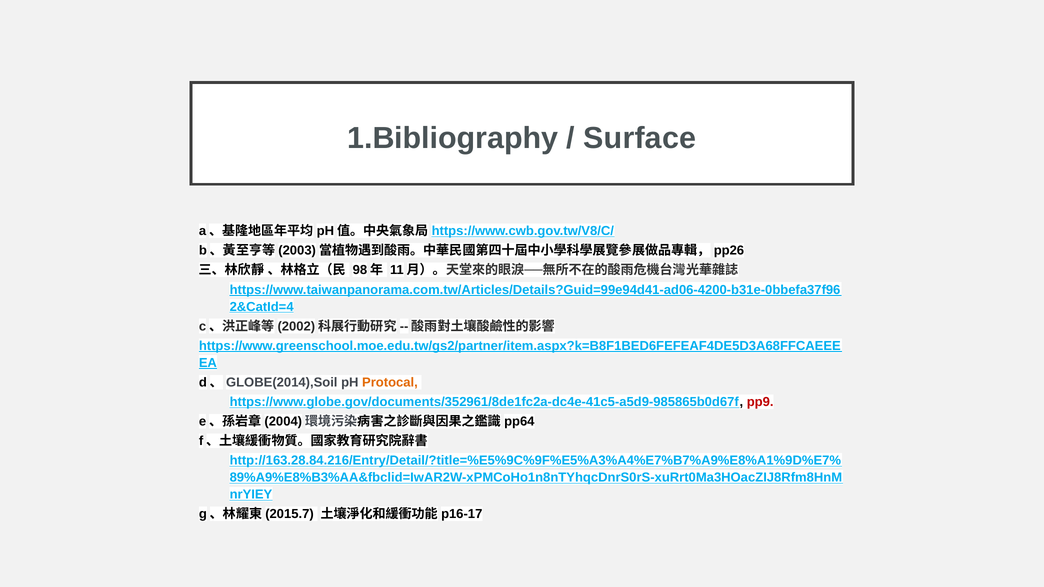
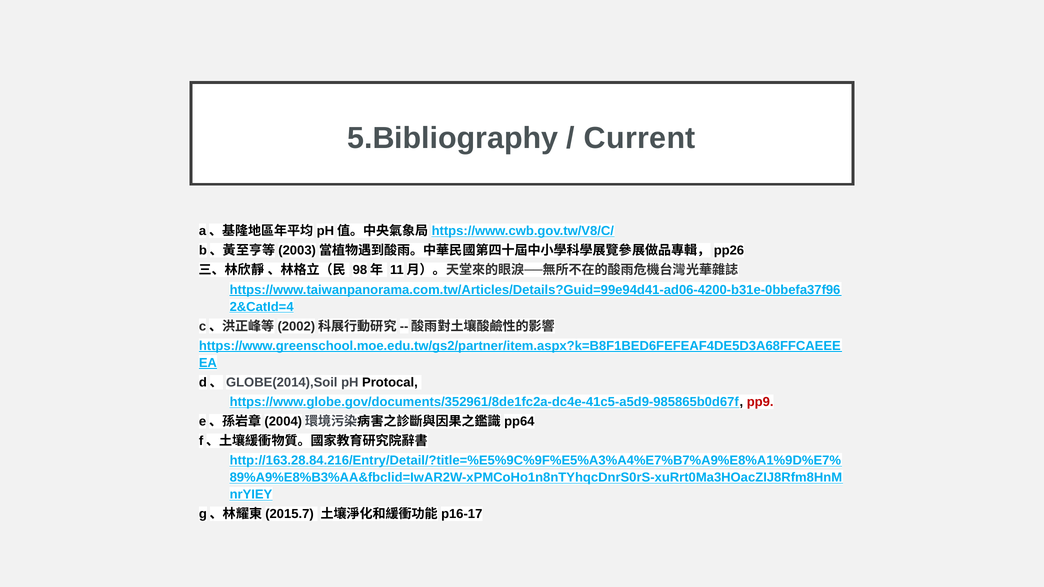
1.Bibliography: 1.Bibliography -> 5.Bibliography (453, 138)
Surface: Surface -> Current (640, 138)
Protocal colour: orange -> black (390, 383)
